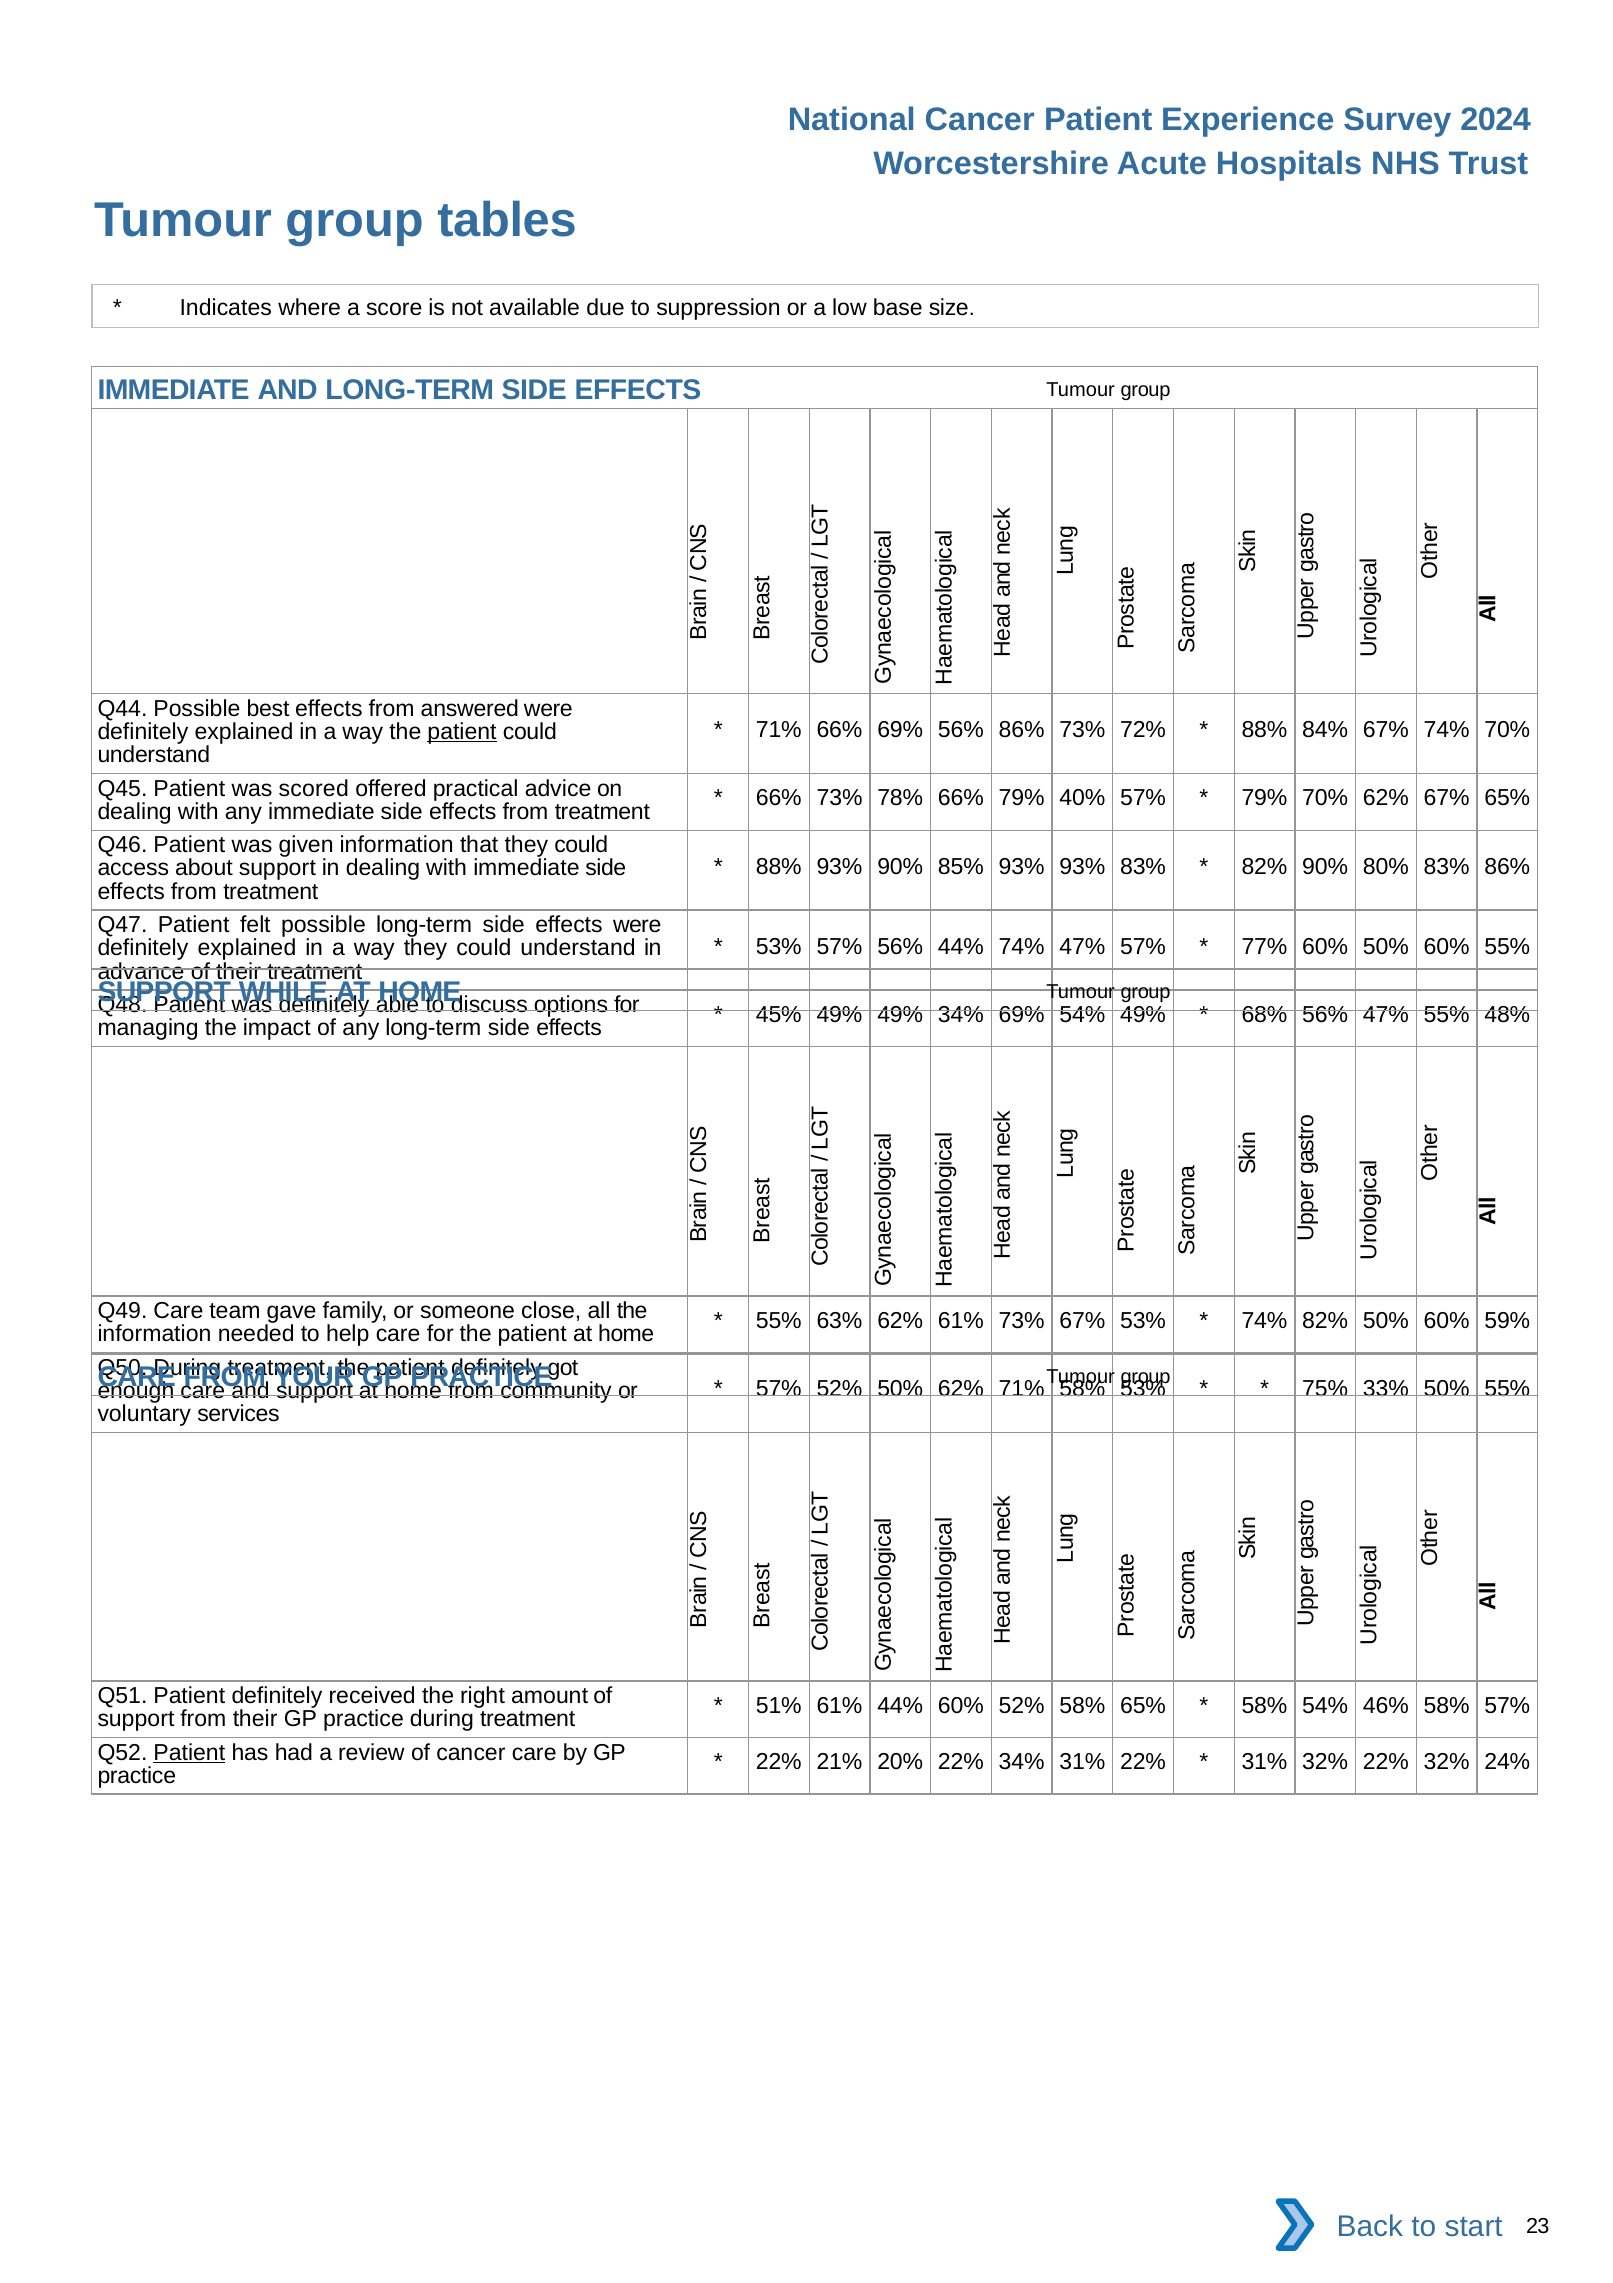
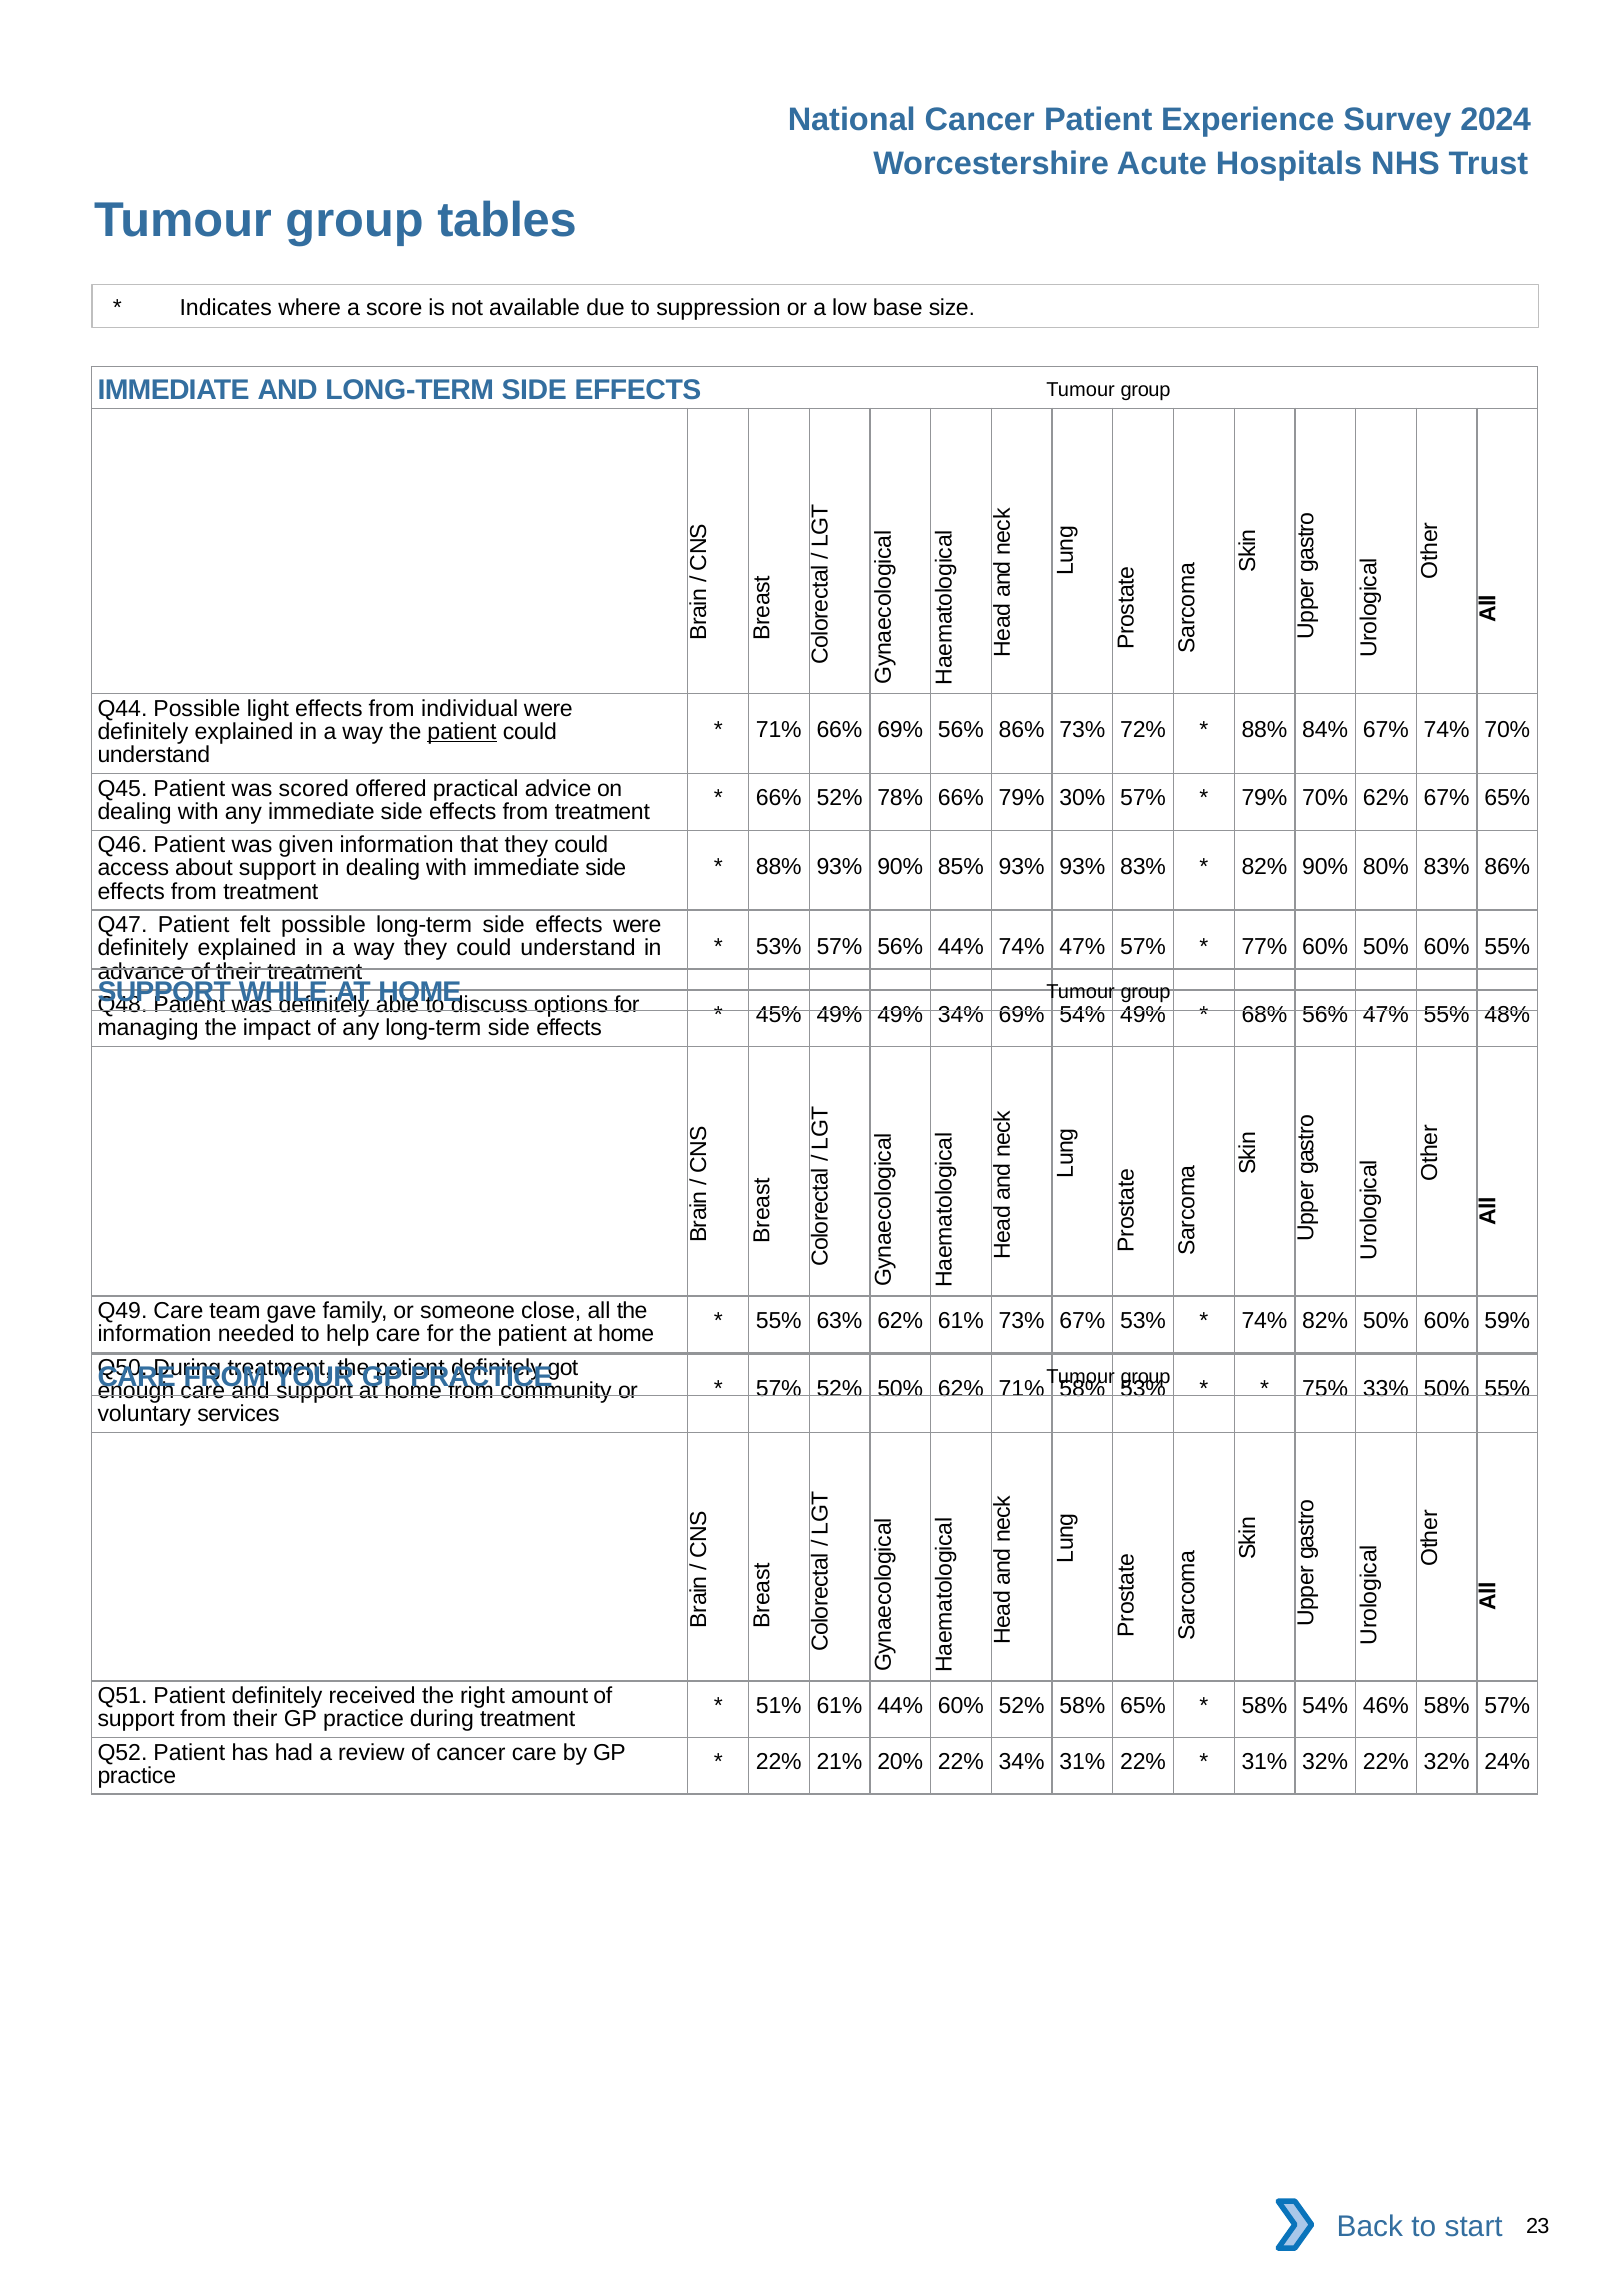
best: best -> light (268, 708)
answered: answered -> individual (470, 708)
66% 73%: 73% -> 52% (840, 798)
40%: 40% -> 30% (1082, 798)
Patient underline: present -> none (189, 1752)
